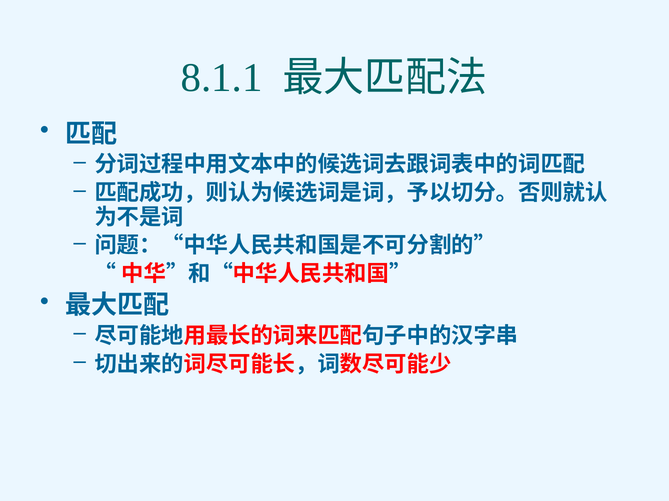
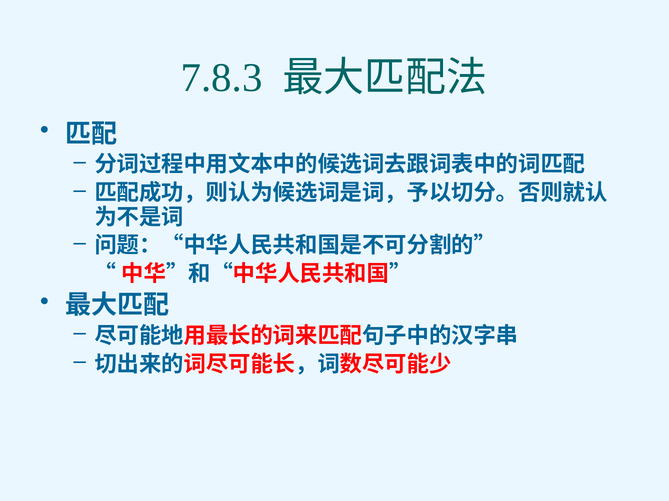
8.1.1: 8.1.1 -> 7.8.3 (222, 78)
